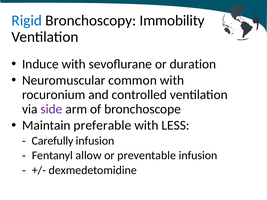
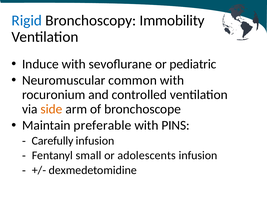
duration: duration -> pediatric (193, 64)
side colour: purple -> orange (51, 109)
LESS: LESS -> PINS (176, 125)
allow: allow -> small (89, 156)
preventable: preventable -> adolescents (147, 156)
